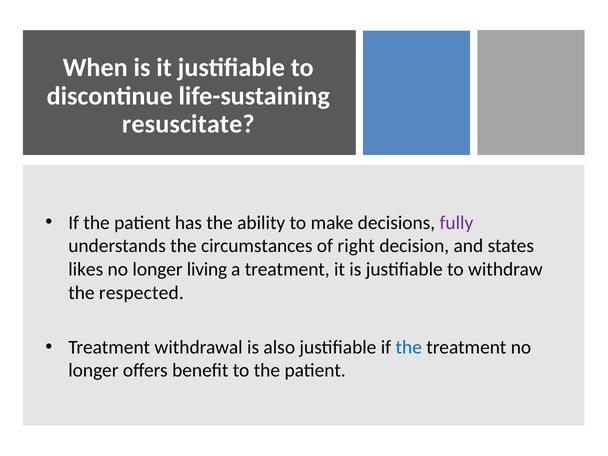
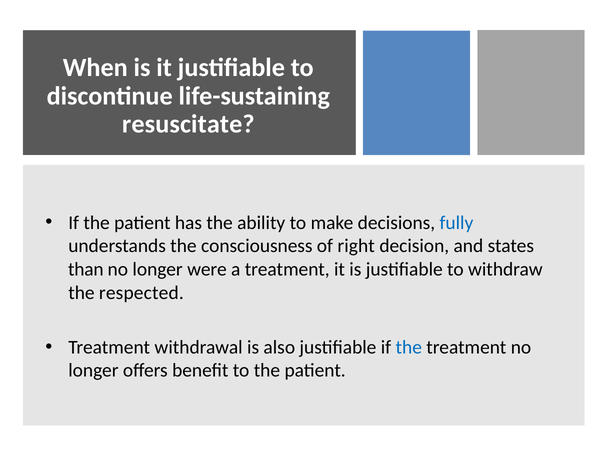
fully colour: purple -> blue (456, 223)
circumstances: circumstances -> consciousness (257, 246)
likes: likes -> than (86, 269)
living: living -> were (207, 269)
